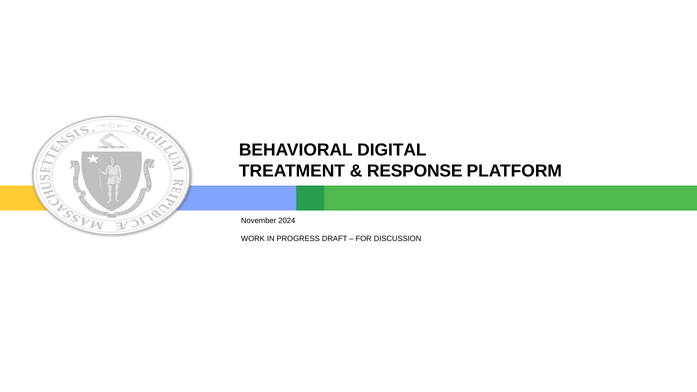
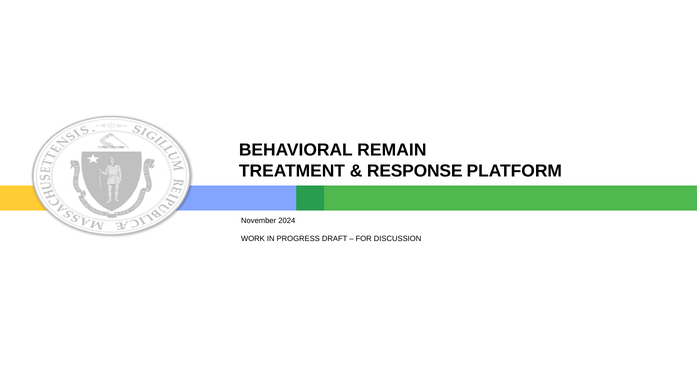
DIGITAL: DIGITAL -> REMAIN (392, 150)
